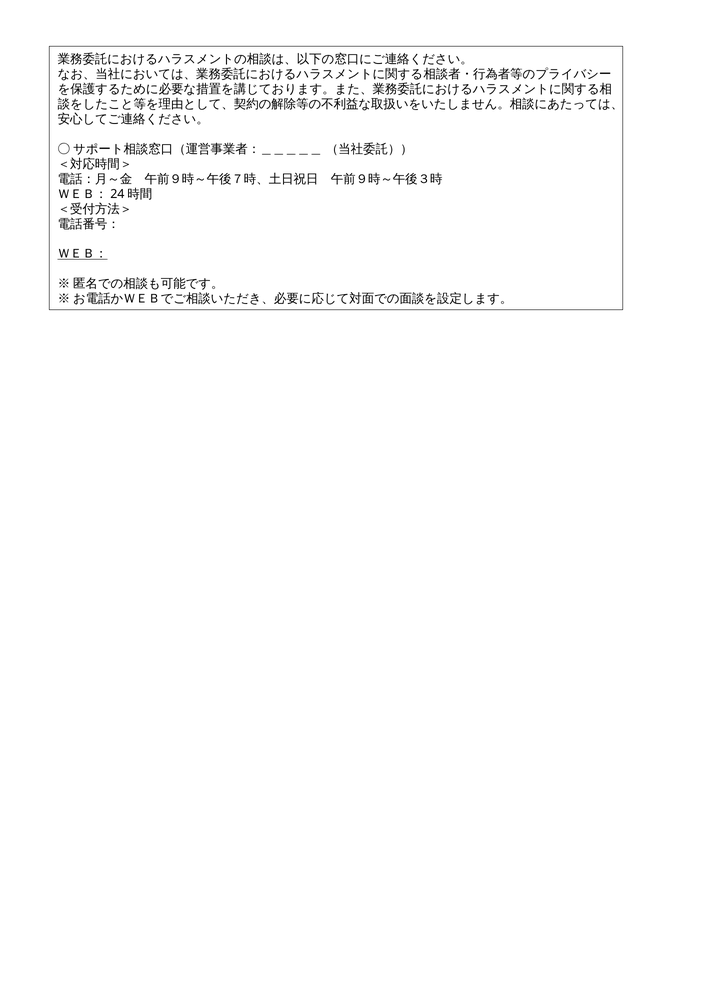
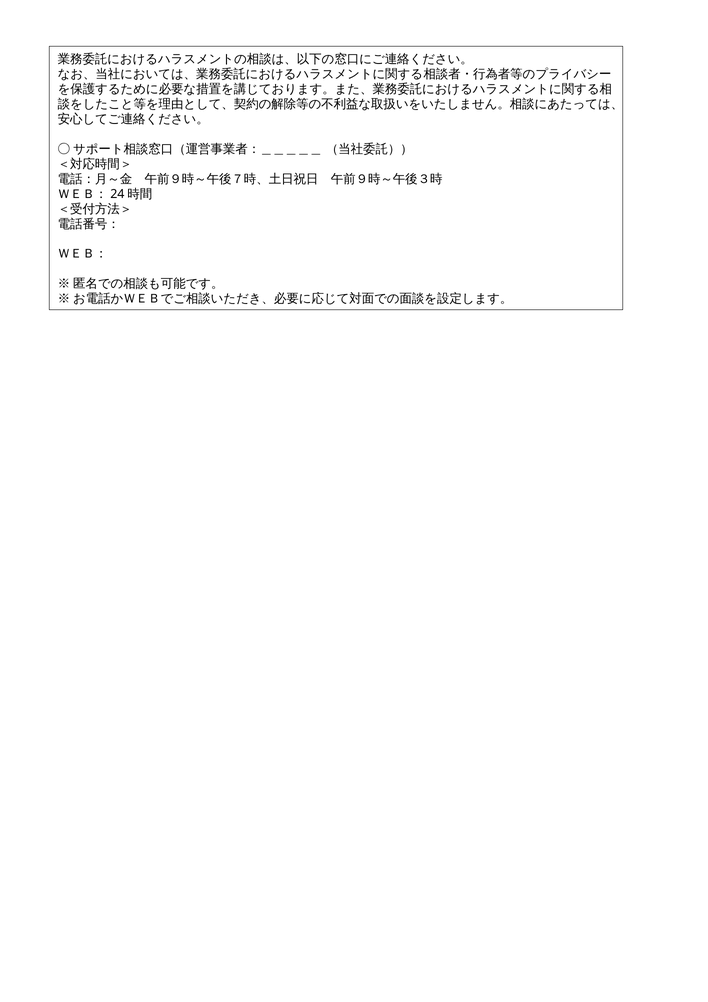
ＷＥＢ： underline: present -> none (83, 254)
